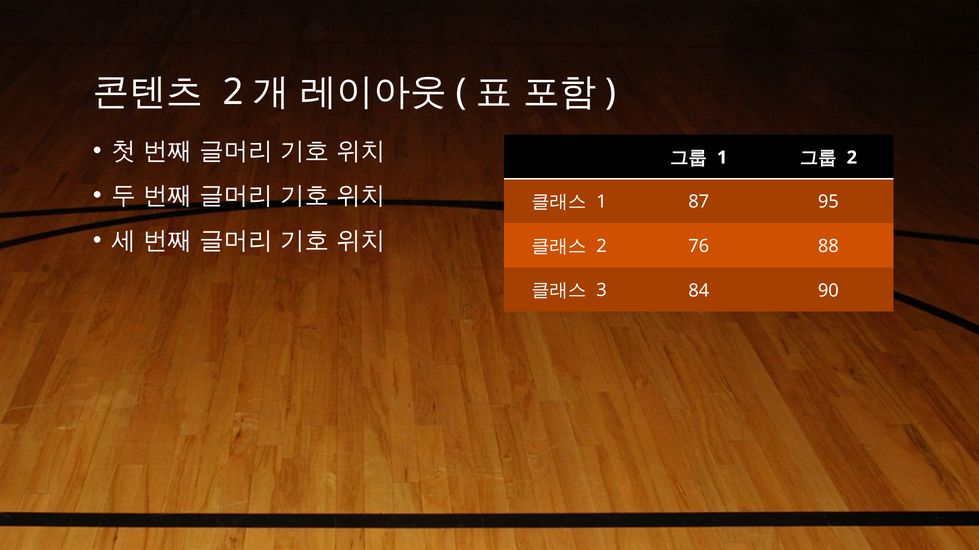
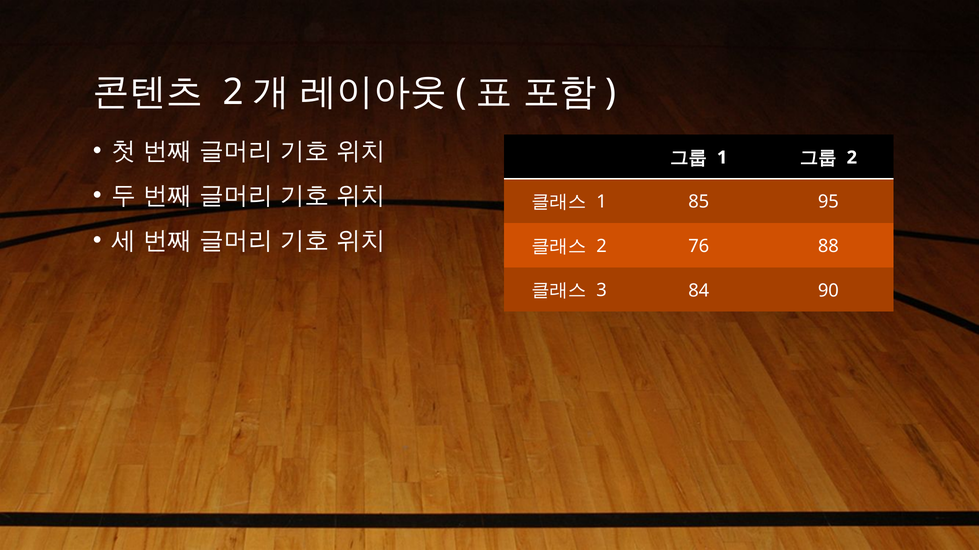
87: 87 -> 85 (699, 202)
